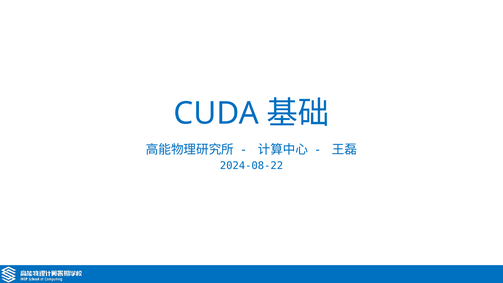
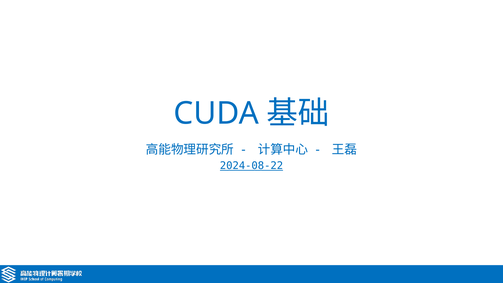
2024-08-22 underline: none -> present (251, 166)
